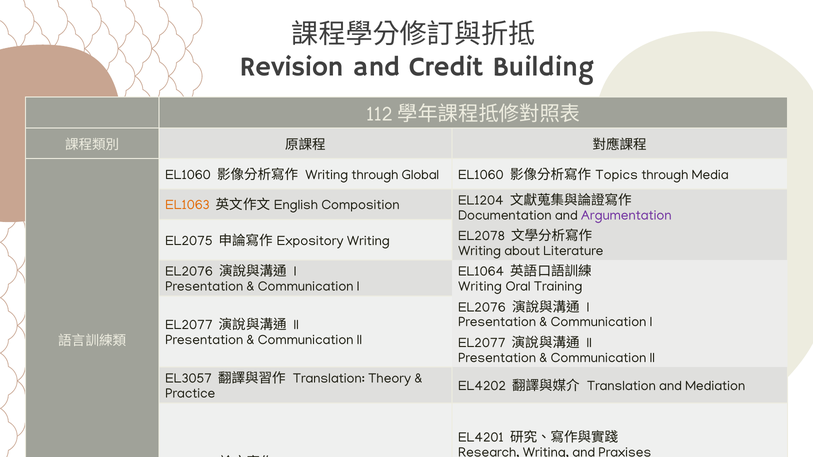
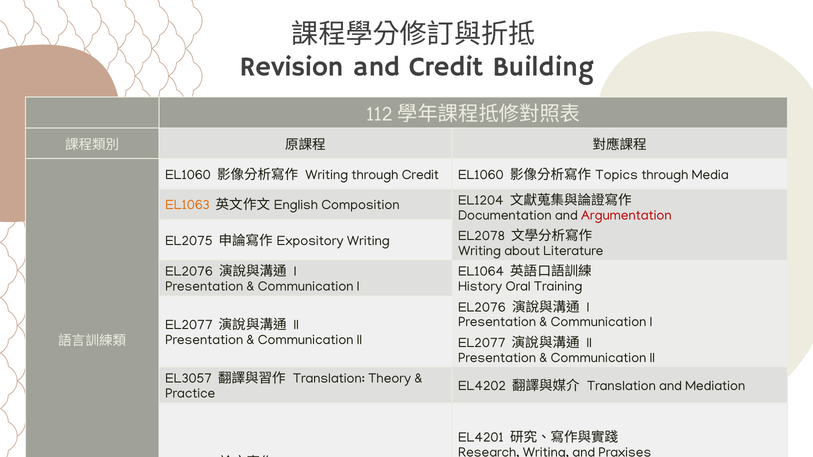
through Global: Global -> Credit (420, 175)
Argumentation colour: purple -> red (626, 215)
Writing: Writing -> History (480, 287)
